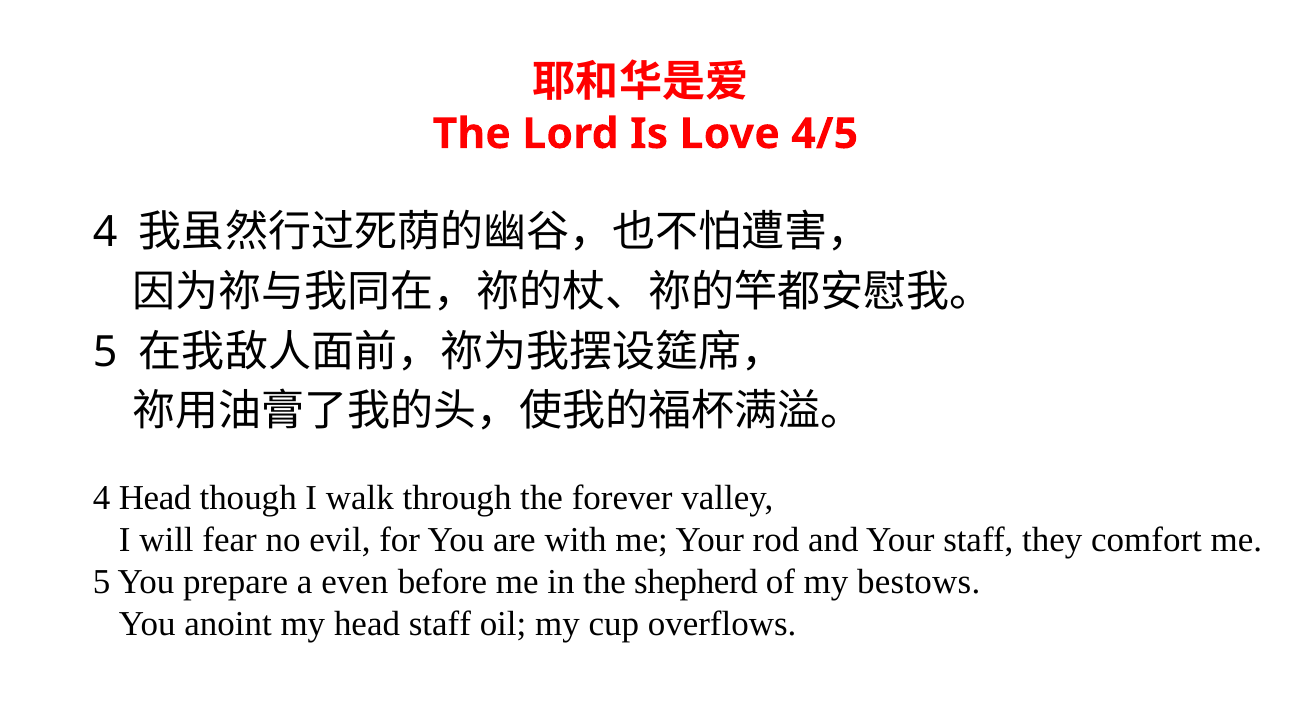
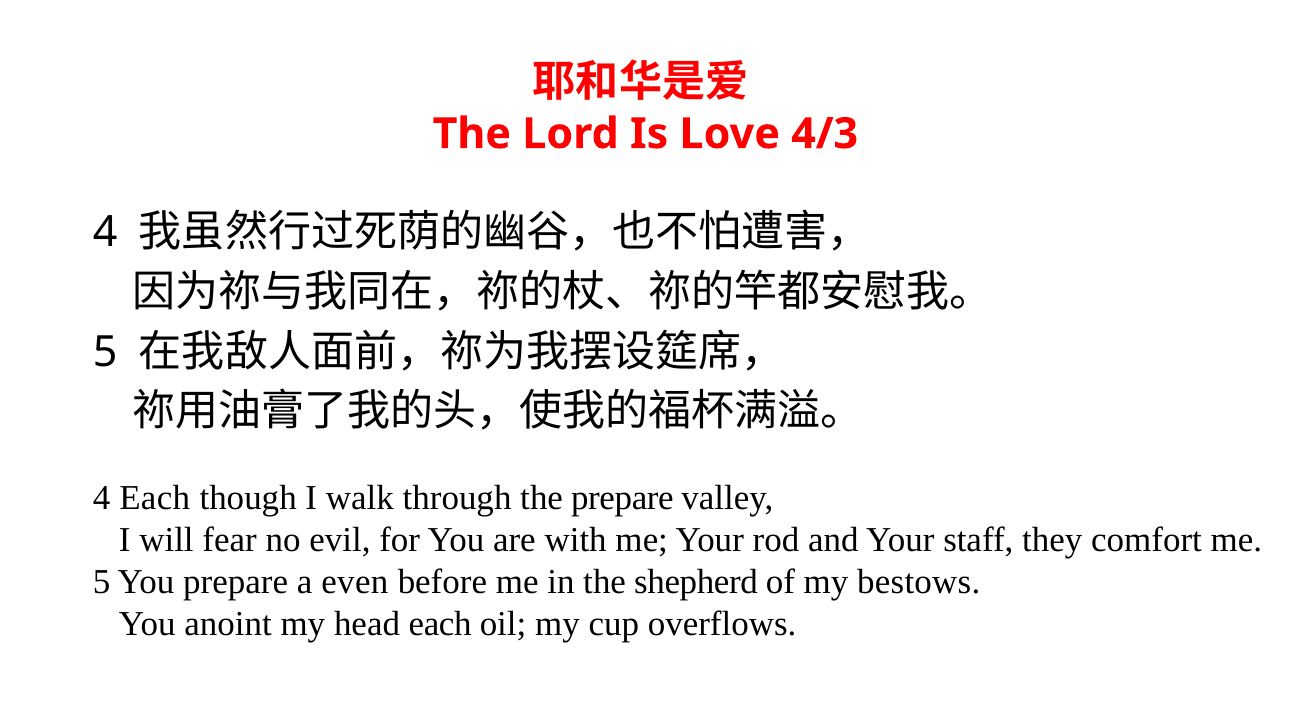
4/5: 4/5 -> 4/3 (825, 134)
4 Head: Head -> Each (155, 499)
the forever: forever -> prepare (622, 499)
head staff: staff -> each (440, 624)
